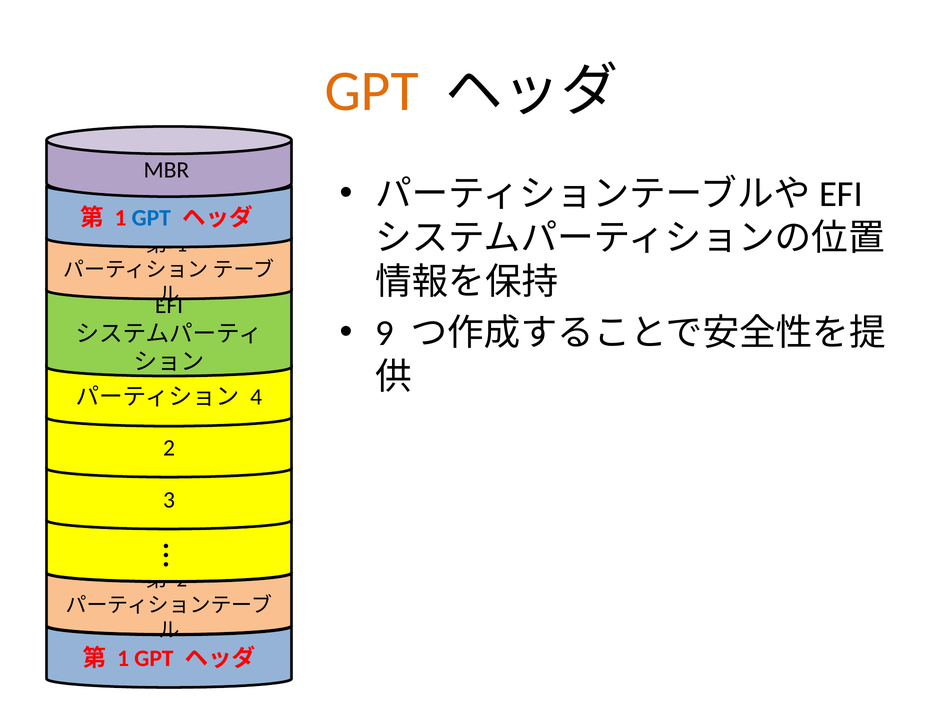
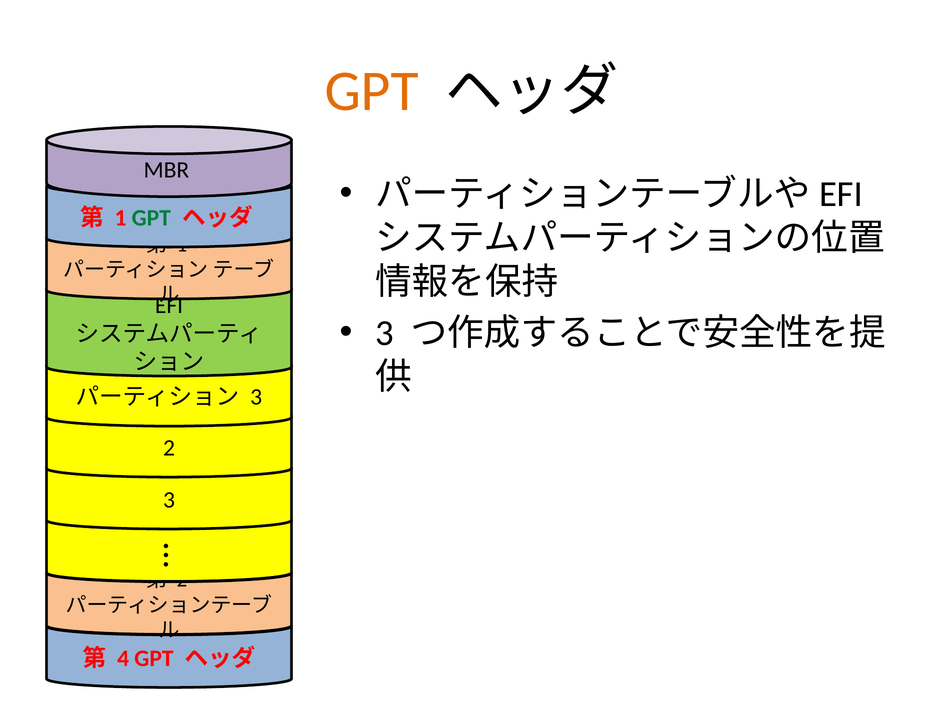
GPT colour: blue -> green (151, 218)
9: 9 -> 3 (385, 333)
4: 4 -> 3 (256, 397)
1: 1 -> 4 (123, 659)
